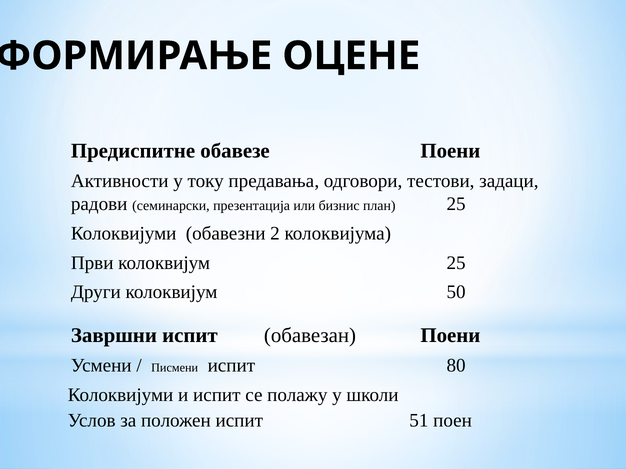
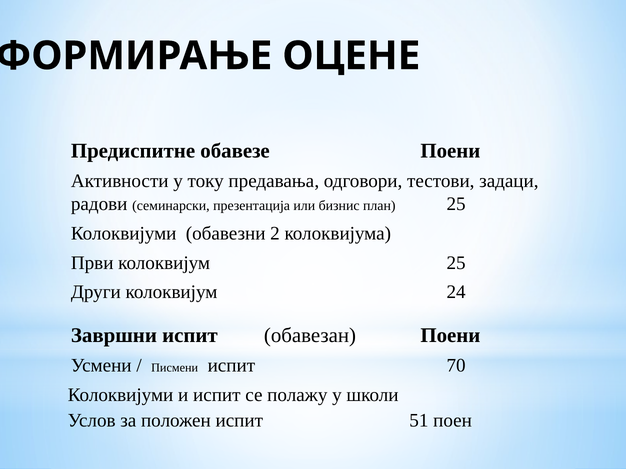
50: 50 -> 24 (456, 292)
80: 80 -> 70 (456, 366)
